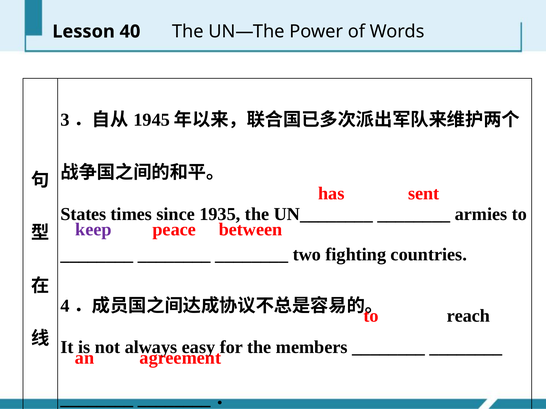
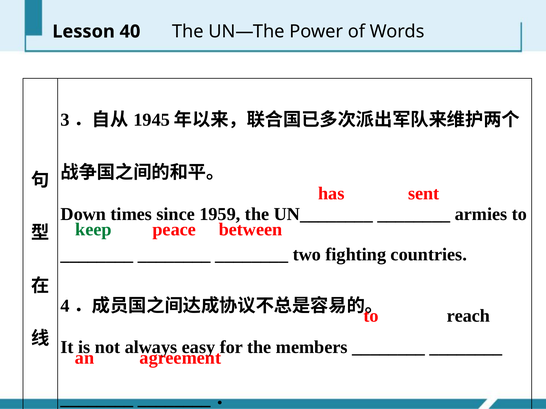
States: States -> Down (83, 214)
1935: 1935 -> 1959 (220, 214)
keep colour: purple -> green (93, 230)
